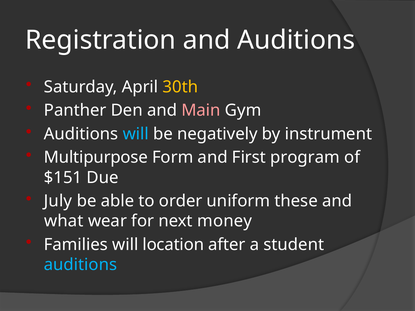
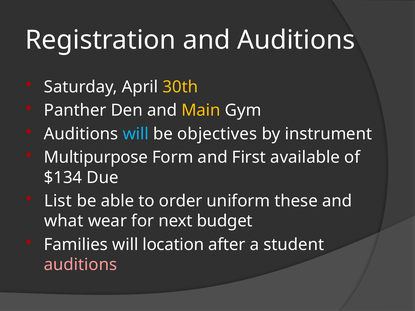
Main colour: pink -> yellow (201, 111)
negatively: negatively -> objectives (217, 134)
program: program -> available (305, 158)
$151: $151 -> $134 (63, 178)
July: July -> List (58, 201)
money: money -> budget (225, 221)
auditions colour: light blue -> pink (80, 265)
